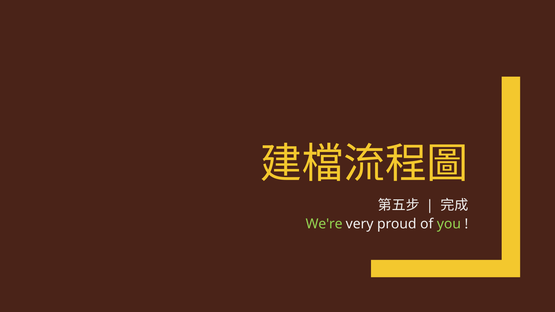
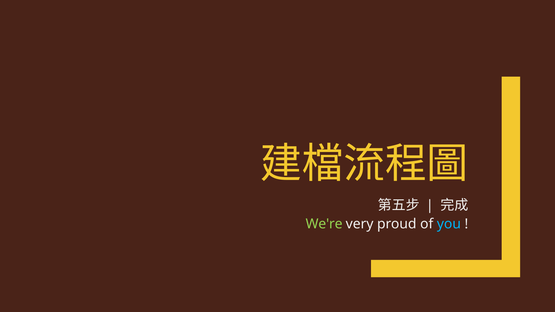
you colour: light green -> light blue (449, 224)
